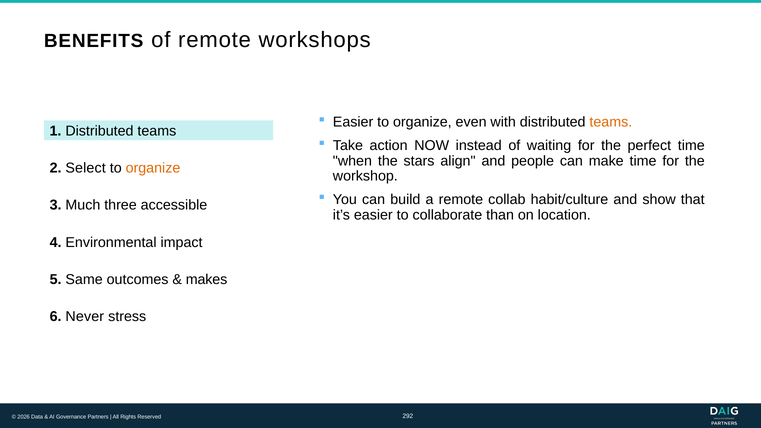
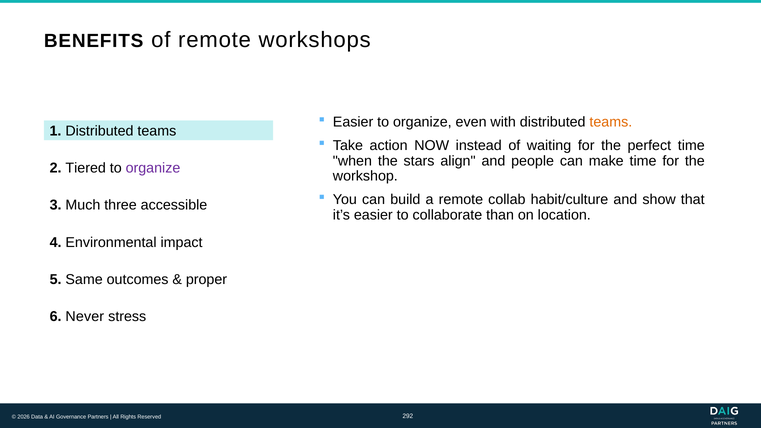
Select: Select -> Tiered (86, 168)
organize colour: orange -> purple (153, 168)
makes: makes -> proper (206, 280)
